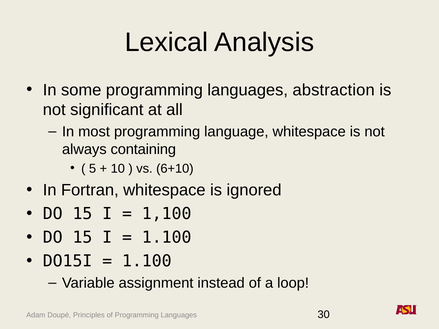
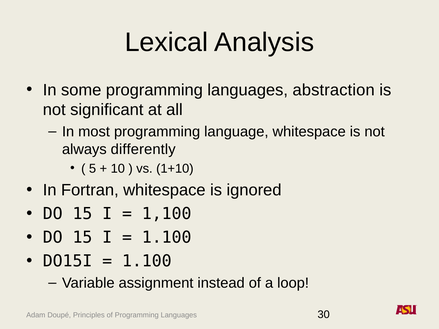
containing: containing -> differently (143, 149)
6+10: 6+10 -> 1+10 (175, 169)
